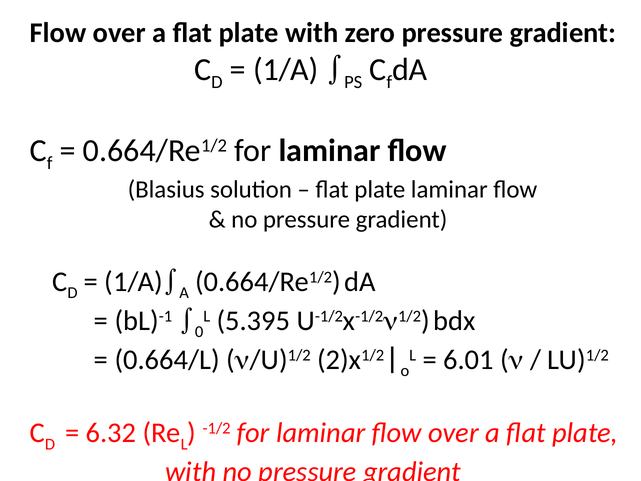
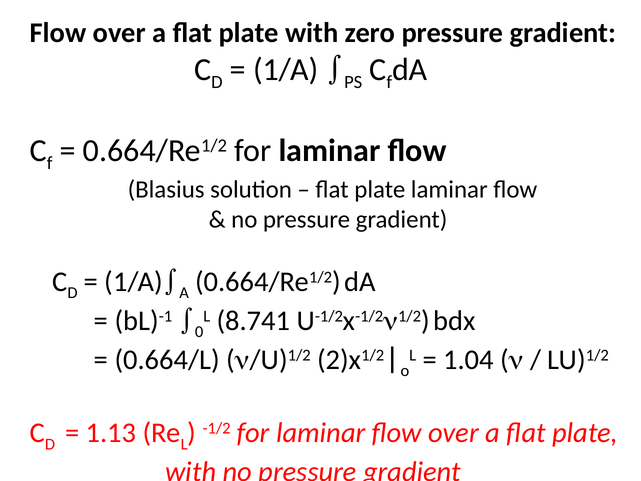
5.395: 5.395 -> 8.741 (253, 321)
6.01: 6.01 -> 1.04 (468, 360)
6.32: 6.32 -> 1.13 (111, 433)
